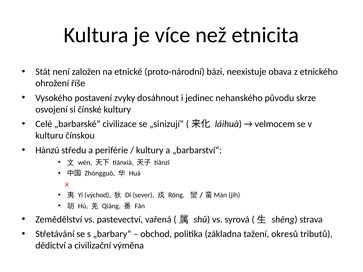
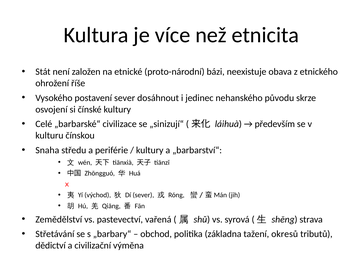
postavení zvyky: zvyky -> sever (125, 98)
velmocem: velmocem -> především (275, 124)
Hànzú: Hànzú -> Snaha (47, 150)
